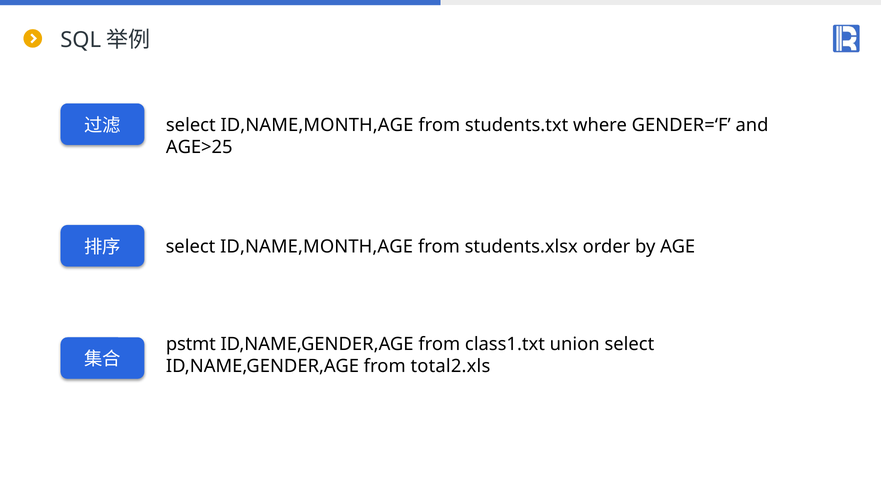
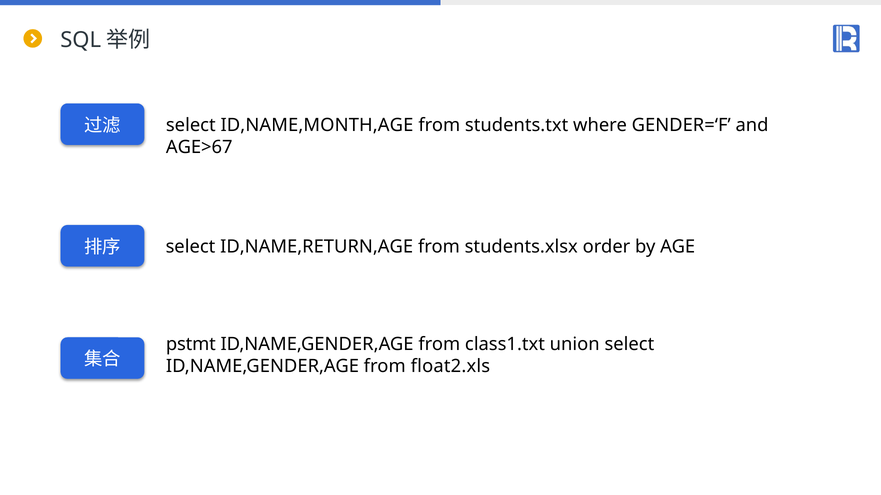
AGE>25: AGE>25 -> AGE>67 (199, 148)
ID,NAME,MONTH,AGE: ID,NAME,MONTH,AGE -> ID,NAME,RETURN,AGE (317, 247)
total2.xls: total2.xls -> float2.xls (450, 367)
